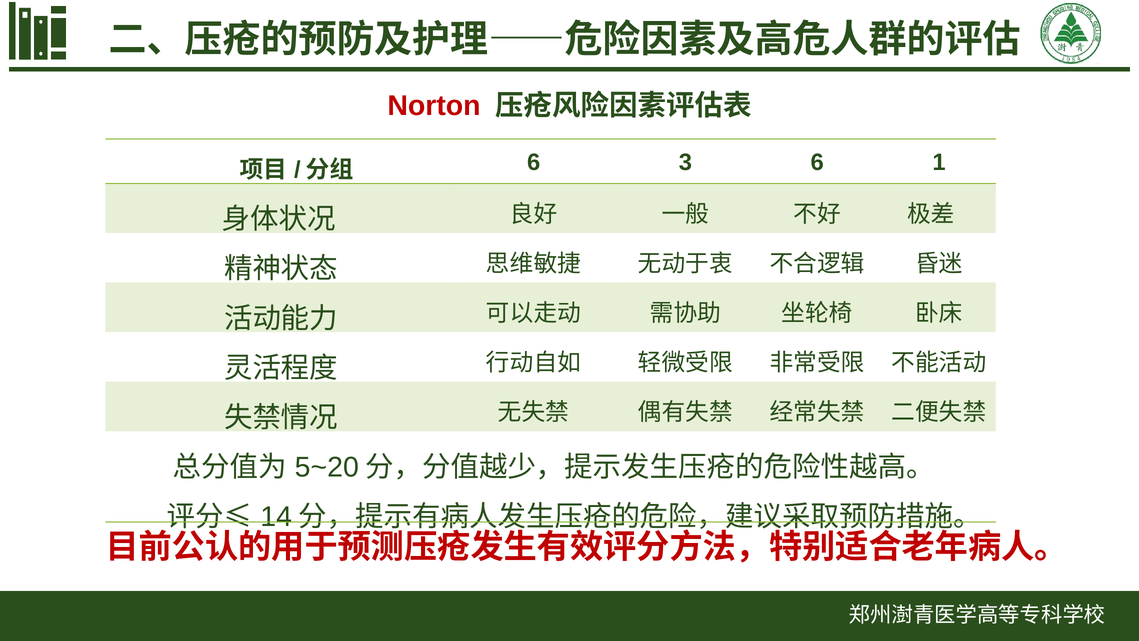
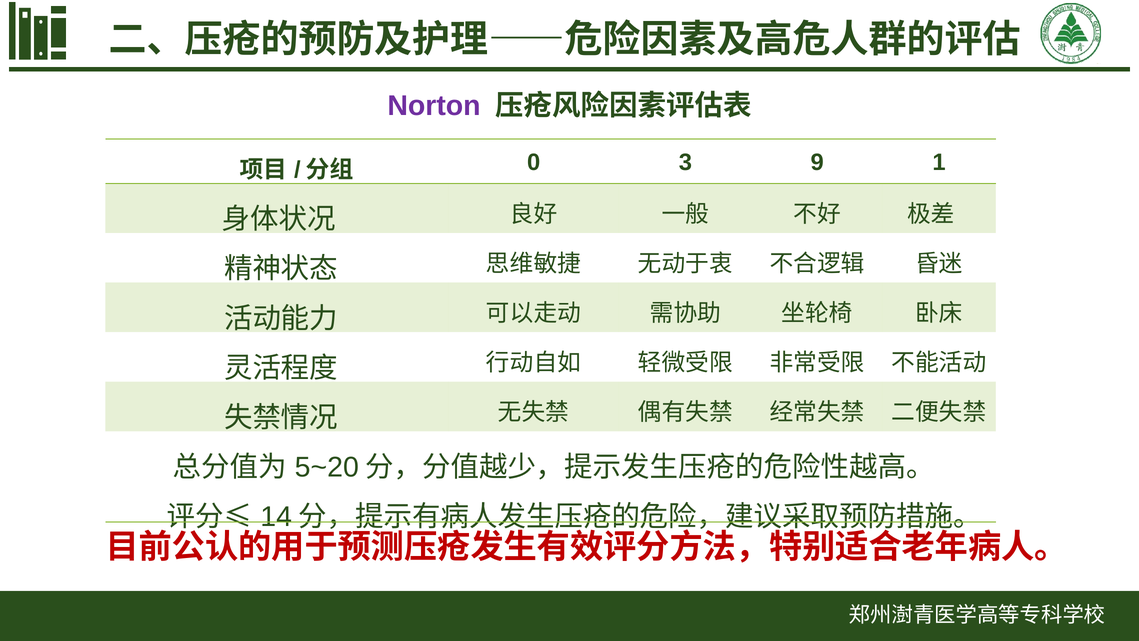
Norton colour: red -> purple (434, 106)
6: 6 -> 0 (534, 162)
3 6: 6 -> 9 (817, 162)
